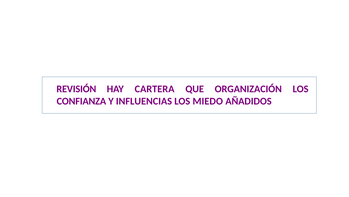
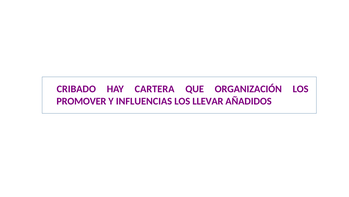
REVISIÓN: REVISIÓN -> CRIBADO (76, 89)
CONFIANZA: CONFIANZA -> PROMOVER (81, 101)
MIEDO: MIEDO -> LLEVAR (208, 101)
